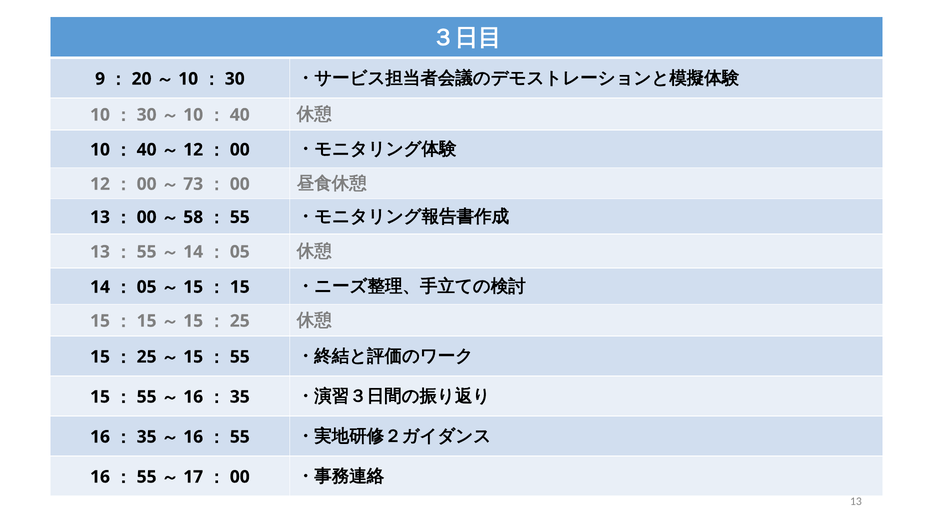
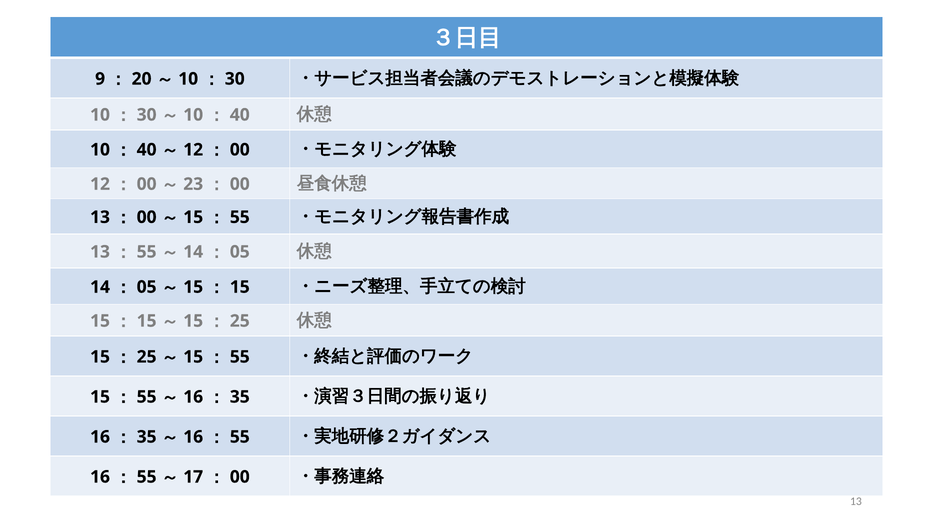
73: 73 -> 23 (193, 184)
58: 58 -> 15 (193, 217)
